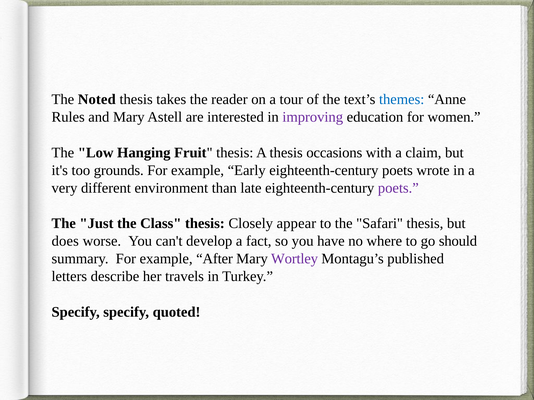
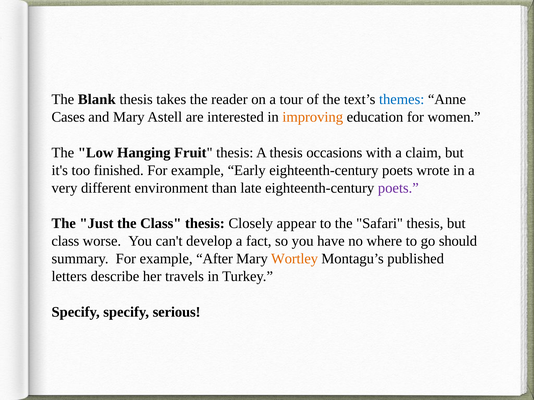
Noted: Noted -> Blank (97, 100)
Rules: Rules -> Cases (68, 117)
improving colour: purple -> orange (313, 117)
grounds: grounds -> finished (119, 171)
does: does -> class (65, 241)
Wortley colour: purple -> orange (295, 259)
quoted: quoted -> serious (177, 312)
